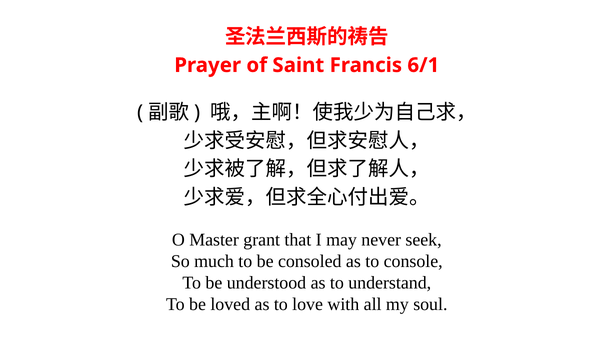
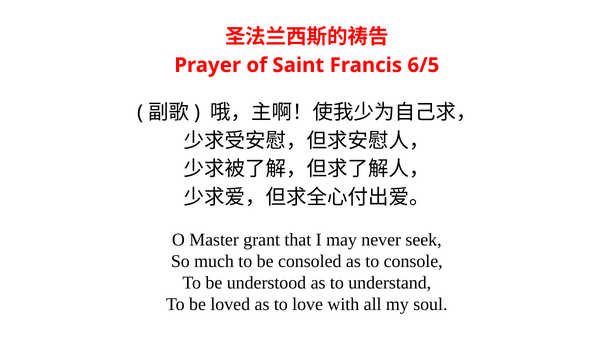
6/1: 6/1 -> 6/5 (423, 65)
